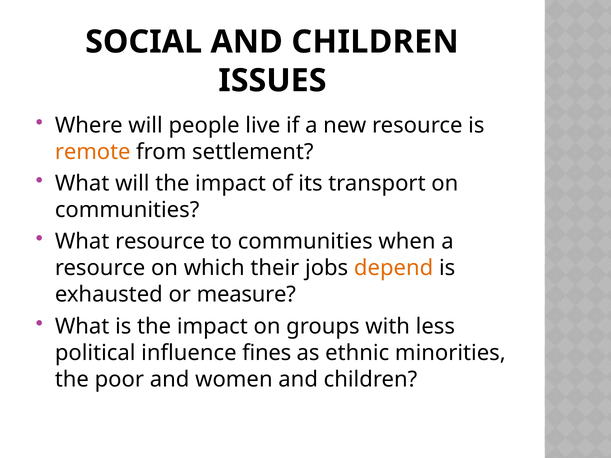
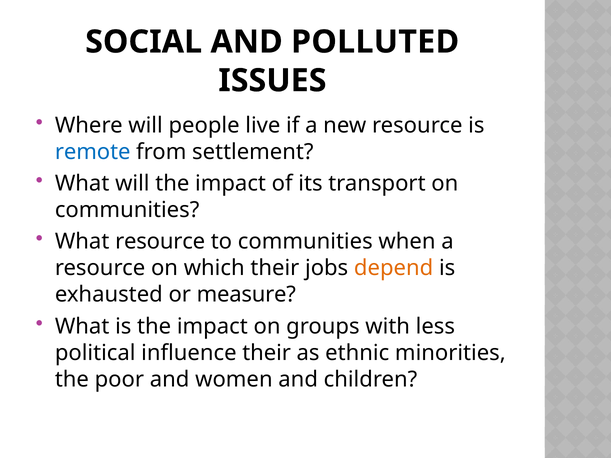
SOCIAL AND CHILDREN: CHILDREN -> POLLUTED (375, 42)
remote colour: orange -> blue (93, 152)
influence fines: fines -> their (267, 353)
